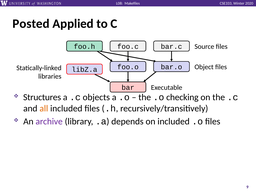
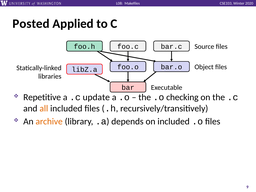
Structures: Structures -> Repetitive (42, 97)
objects: objects -> update (96, 97)
archive colour: purple -> orange (49, 121)
